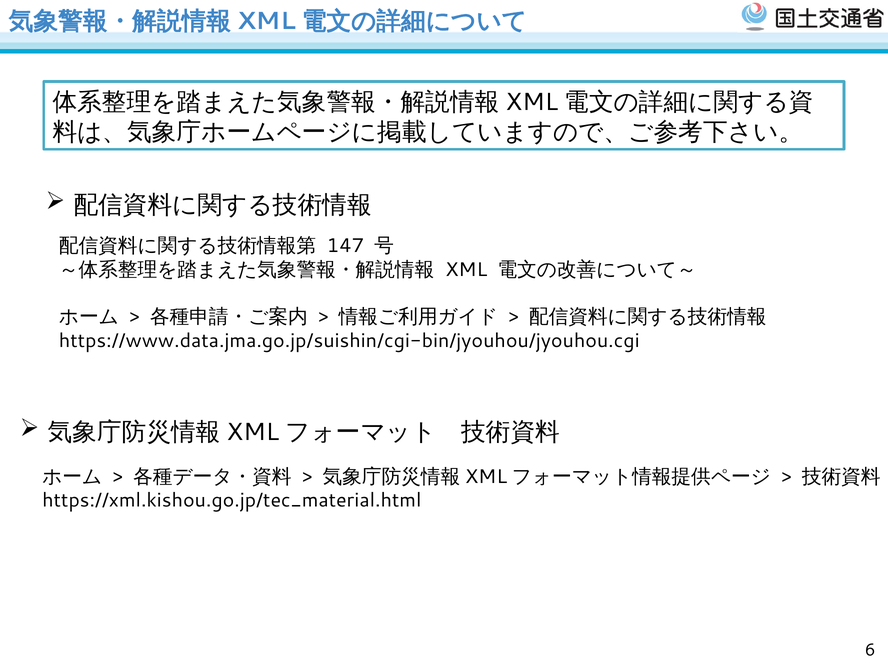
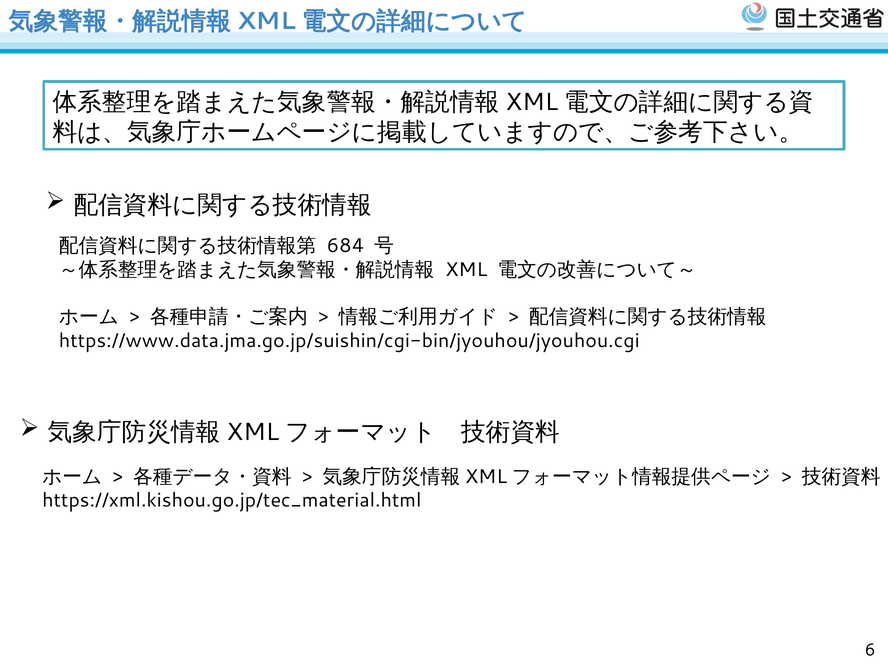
147: 147 -> 684 (345, 246)
